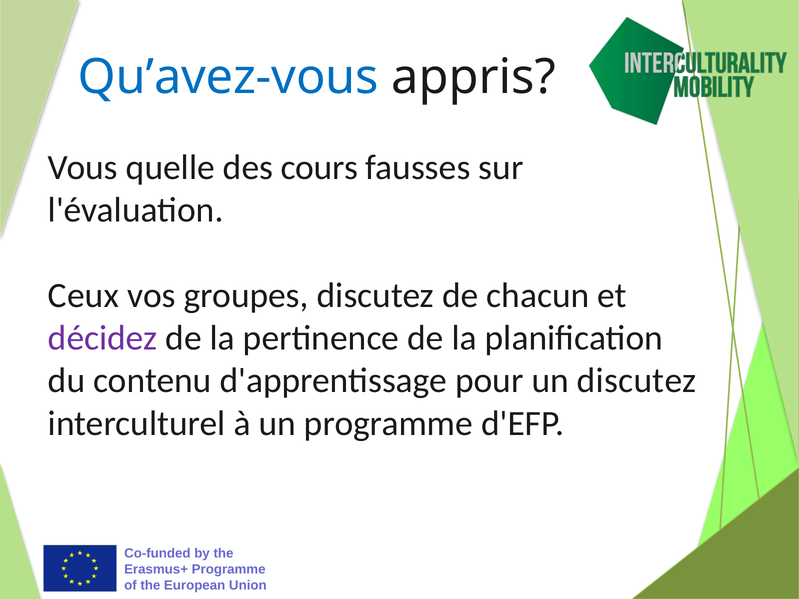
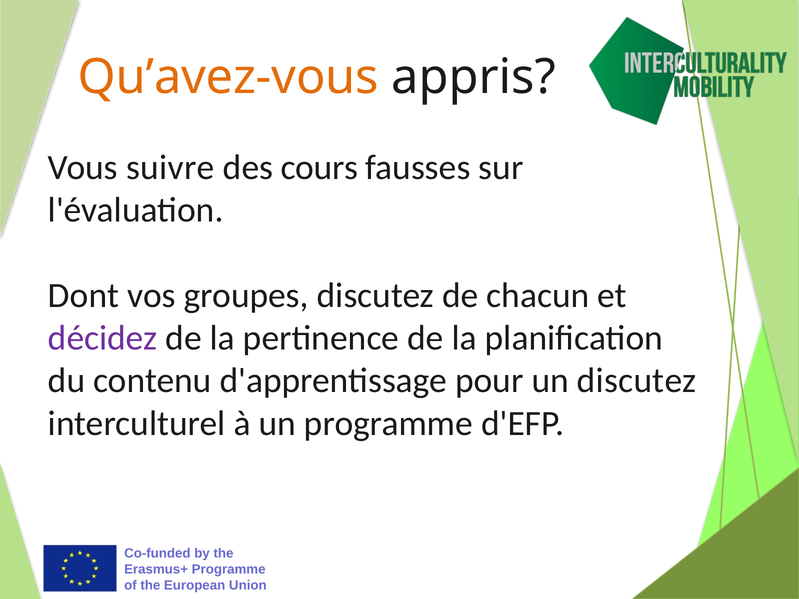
Qu’avez-vous colour: blue -> orange (228, 77)
quelle: quelle -> suivre (170, 168)
Ceux: Ceux -> Dont (84, 296)
